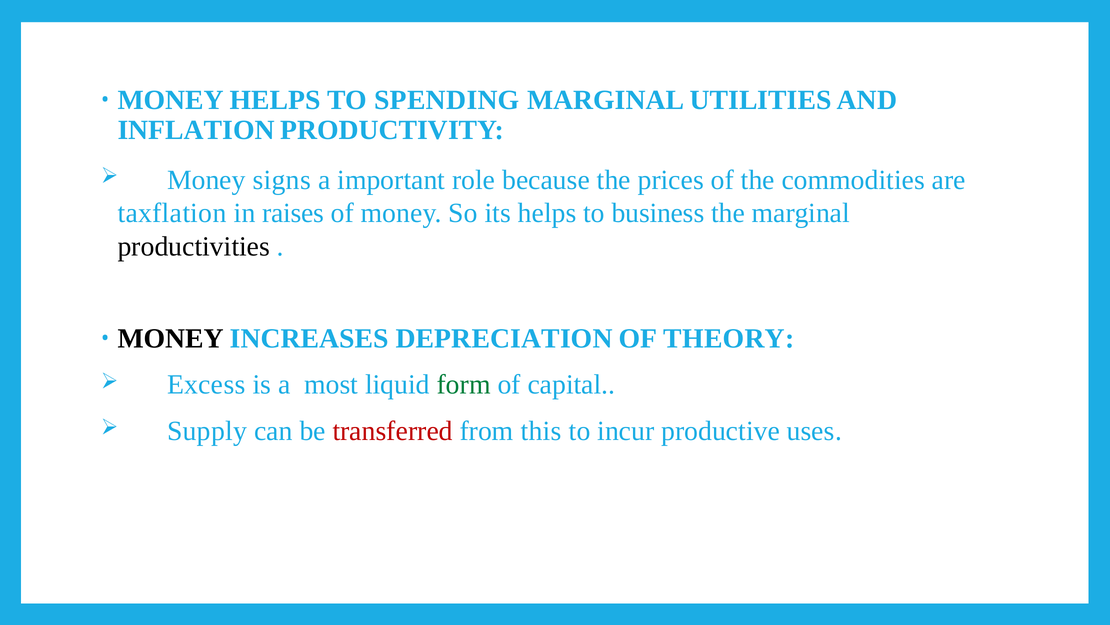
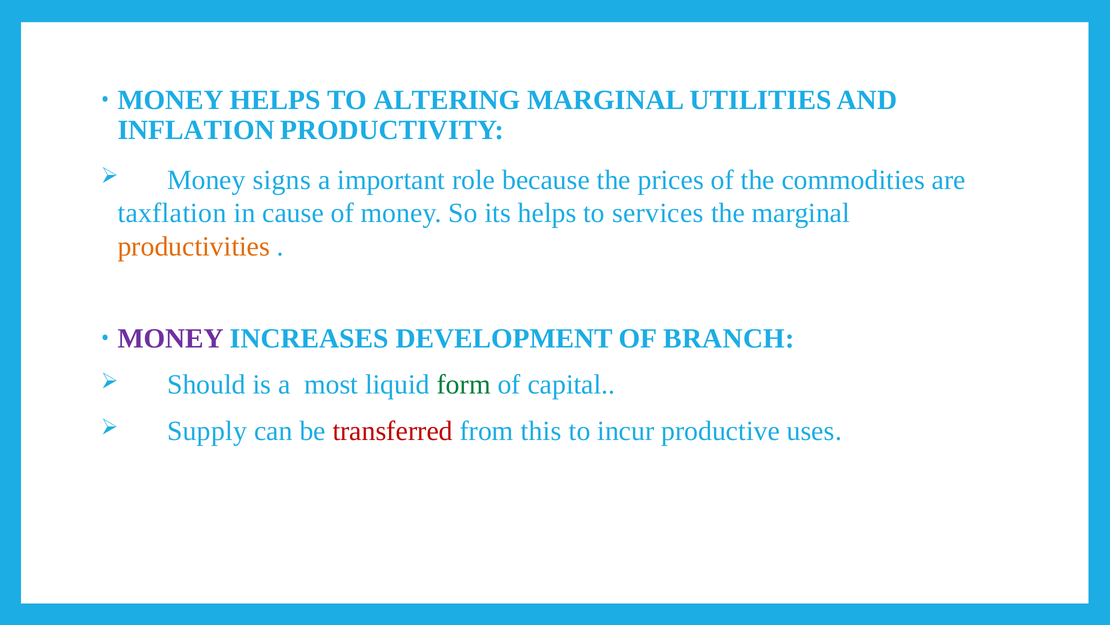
SPENDING: SPENDING -> ALTERING (447, 100)
raises: raises -> cause (293, 213)
business: business -> services (658, 213)
productivities colour: black -> orange (194, 246)
MONEY colour: black -> purple (171, 338)
DEPRECIATION: DEPRECIATION -> DEVELOPMENT (504, 338)
THEORY: THEORY -> BRANCH (729, 338)
Excess: Excess -> Should (206, 384)
